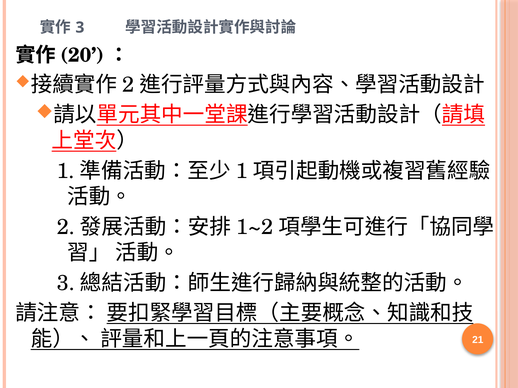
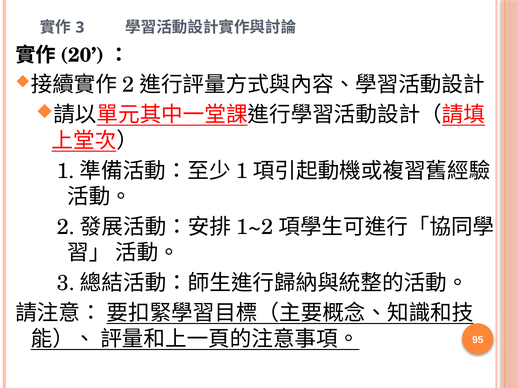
21: 21 -> 95 (478, 340)
